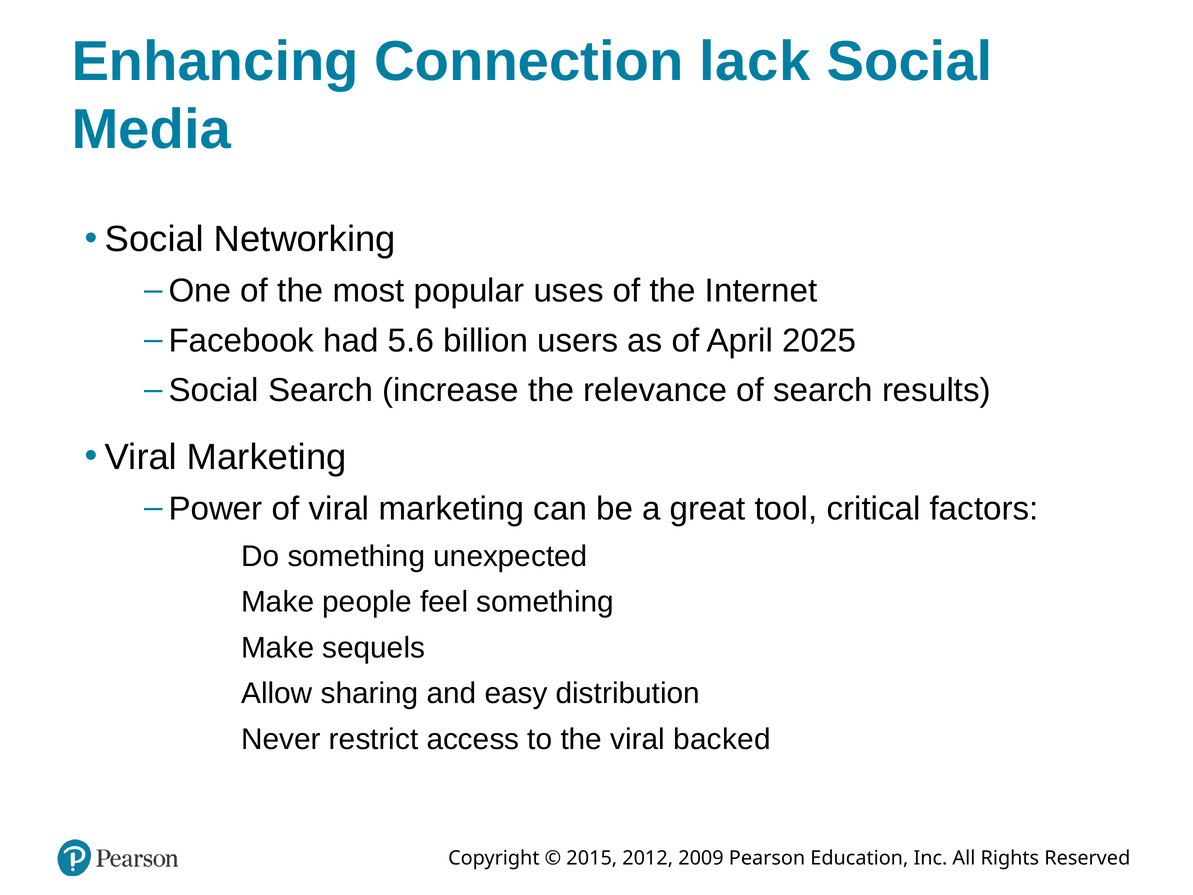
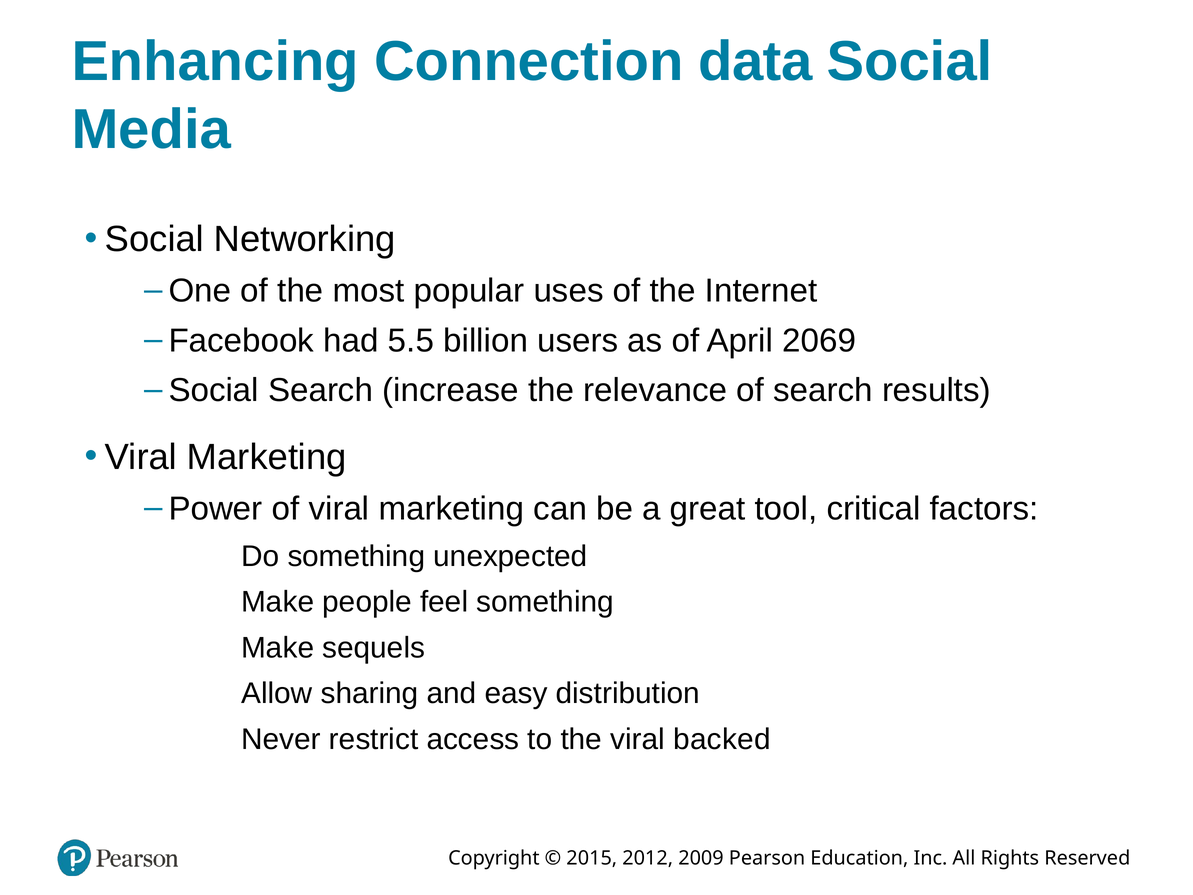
lack: lack -> data (755, 62)
5.6: 5.6 -> 5.5 (411, 341)
2025: 2025 -> 2069 (819, 341)
